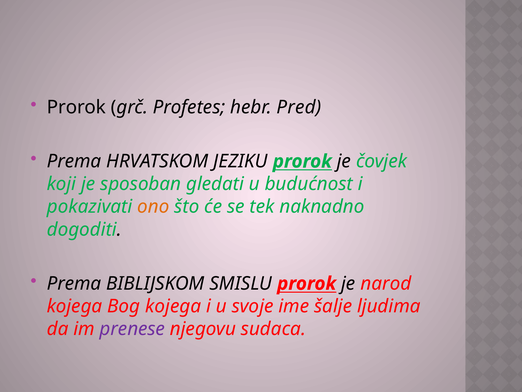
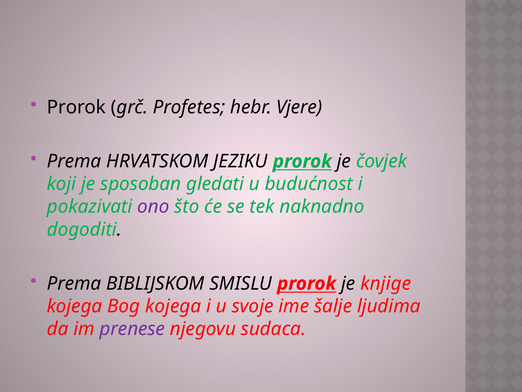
Pred: Pred -> Vjere (299, 107)
ono colour: orange -> purple (153, 207)
narod: narod -> knjige (386, 283)
